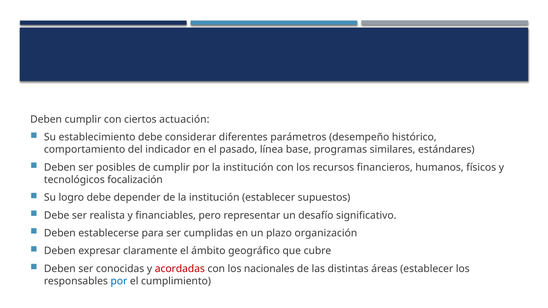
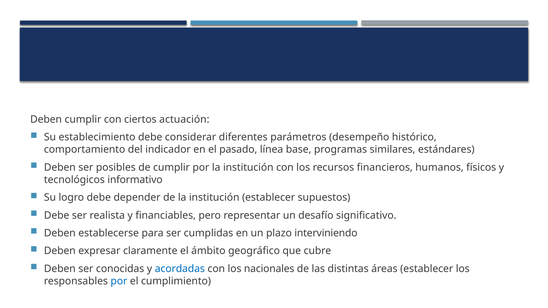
focalización: focalización -> informativo (135, 180)
organización: organización -> interviniendo (326, 233)
acordadas colour: red -> blue (180, 269)
